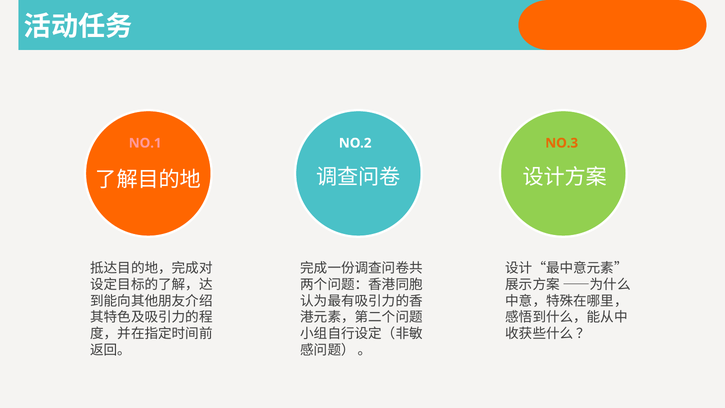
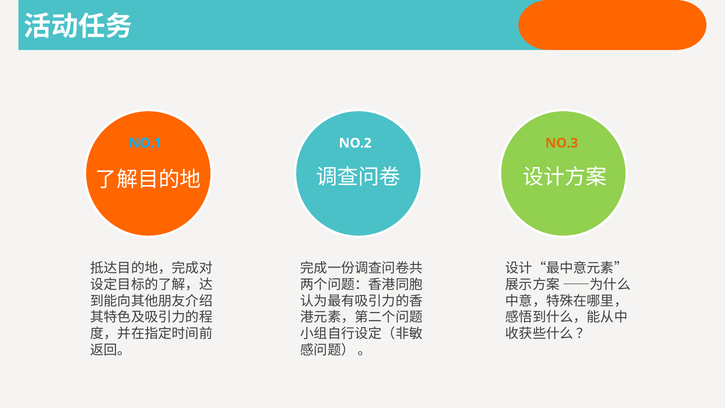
NO.1 colour: pink -> light blue (145, 143)
